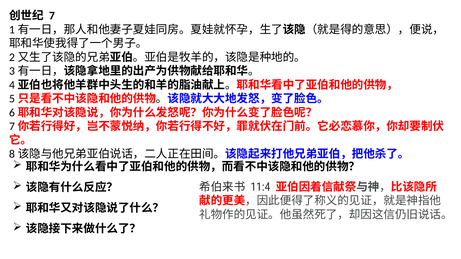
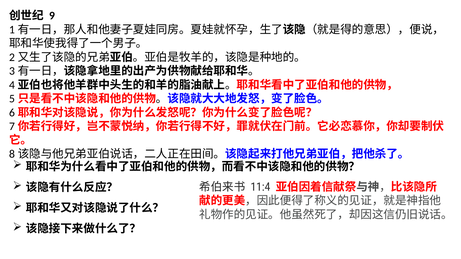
7: 7 -> 9 (52, 16)
